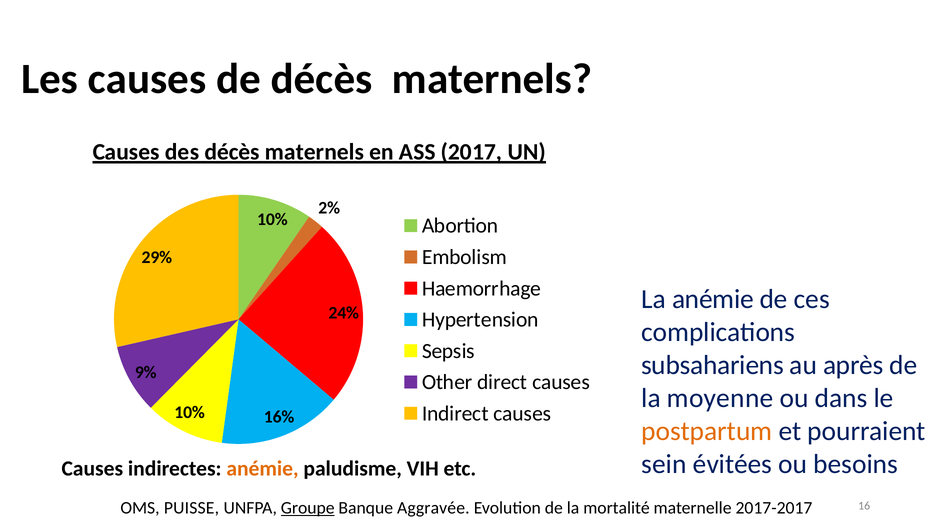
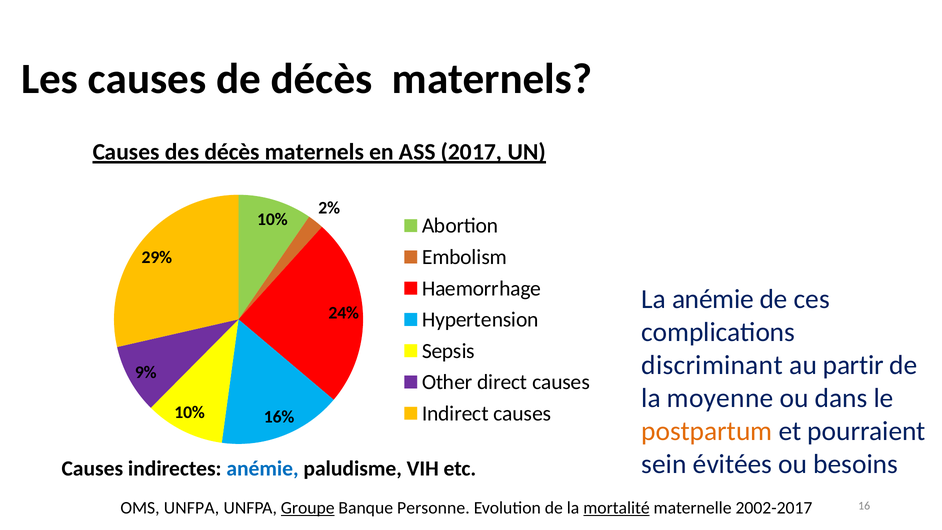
subsahariens: subsahariens -> discriminant (712, 365)
après: après -> partir (853, 365)
anémie colour: orange -> blue (263, 469)
OMS PUISSE: PUISSE -> UNFPA (191, 508)
Aggravée: Aggravée -> Personne (433, 508)
mortalité underline: none -> present (616, 508)
2017-2017: 2017-2017 -> 2002-2017 (774, 508)
